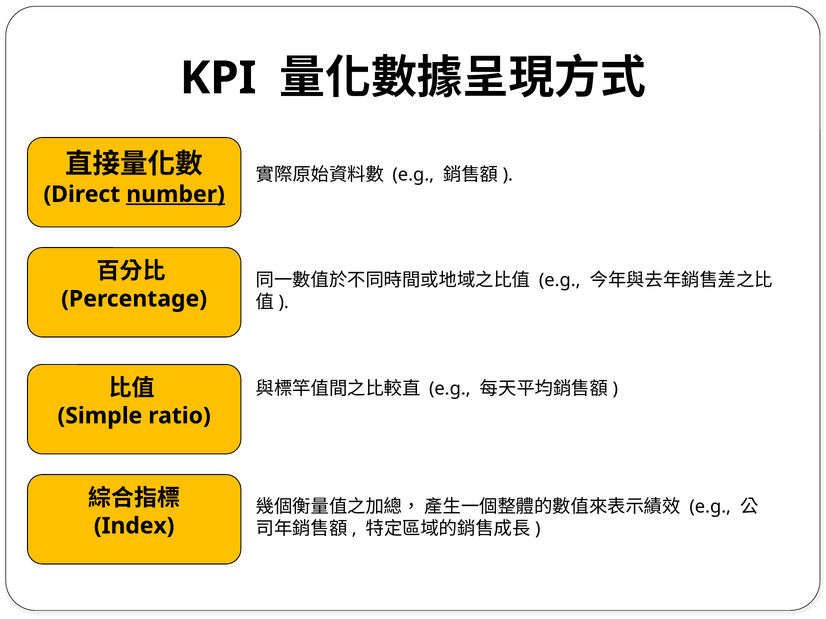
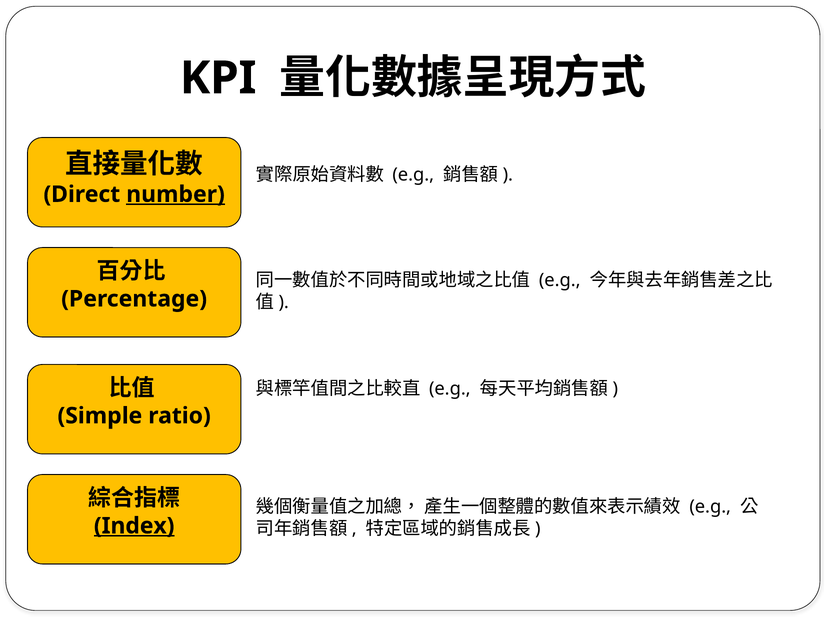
Index underline: none -> present (134, 526)
